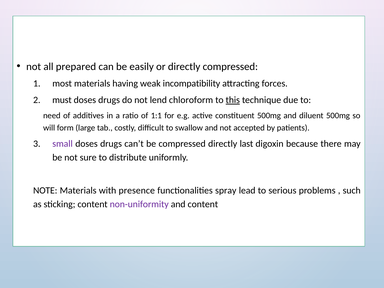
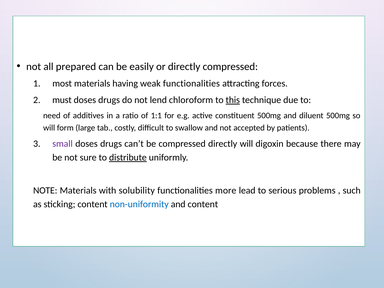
weak incompatibility: incompatibility -> functionalities (191, 84)
directly last: last -> will (246, 144)
distribute underline: none -> present (128, 158)
presence: presence -> solubility (137, 190)
spray: spray -> more (226, 190)
non-uniformity colour: purple -> blue (139, 204)
